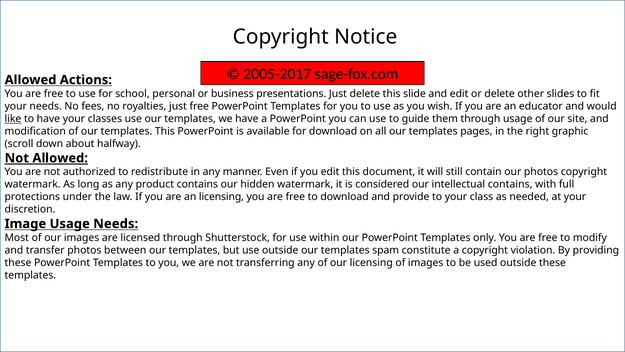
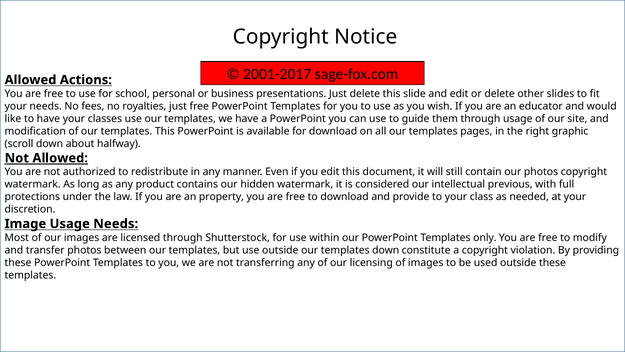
2005-2017: 2005-2017 -> 2001-2017 (277, 74)
like underline: present -> none (13, 119)
intellectual contains: contains -> previous (510, 184)
an licensing: licensing -> property (221, 197)
templates spam: spam -> down (386, 250)
